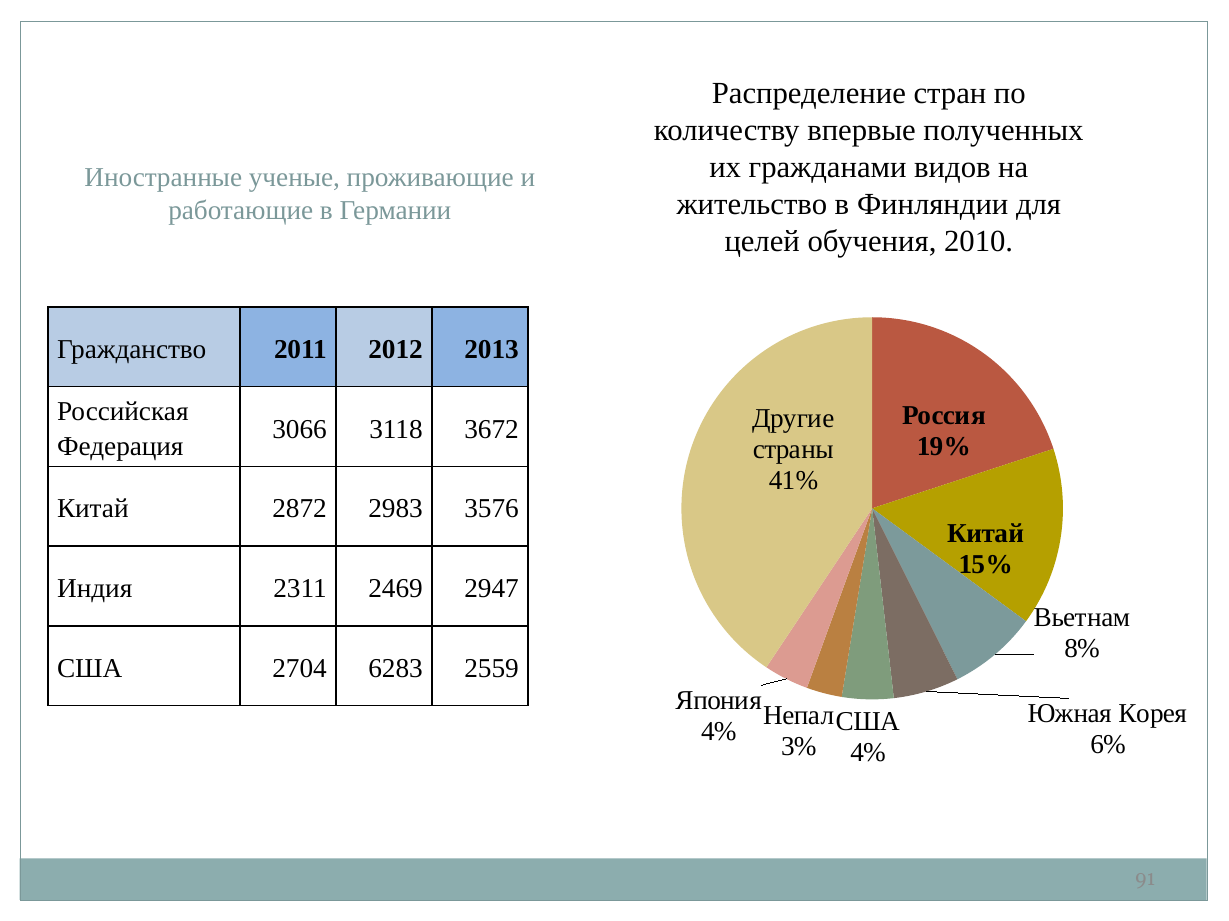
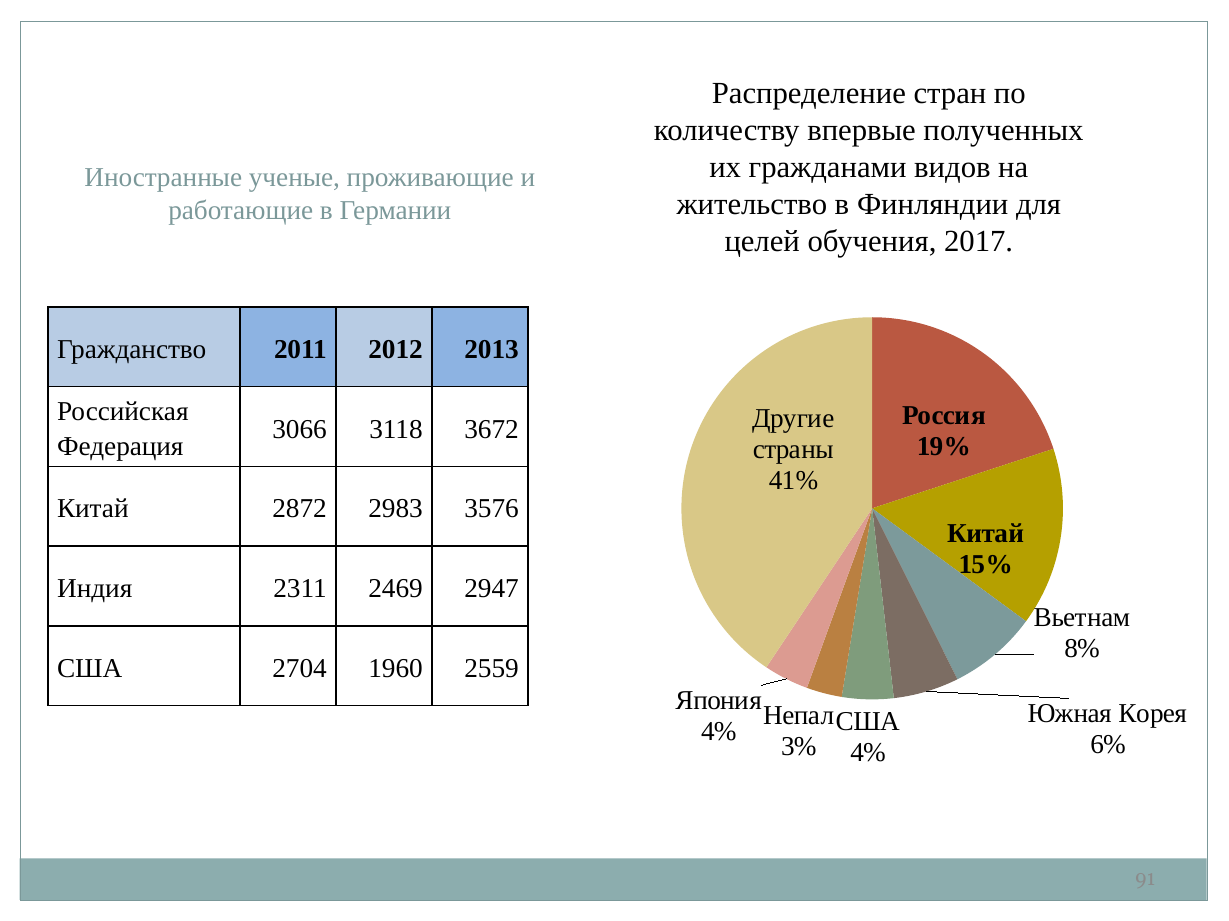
2010: 2010 -> 2017 (979, 241)
6283: 6283 -> 1960 (396, 669)
